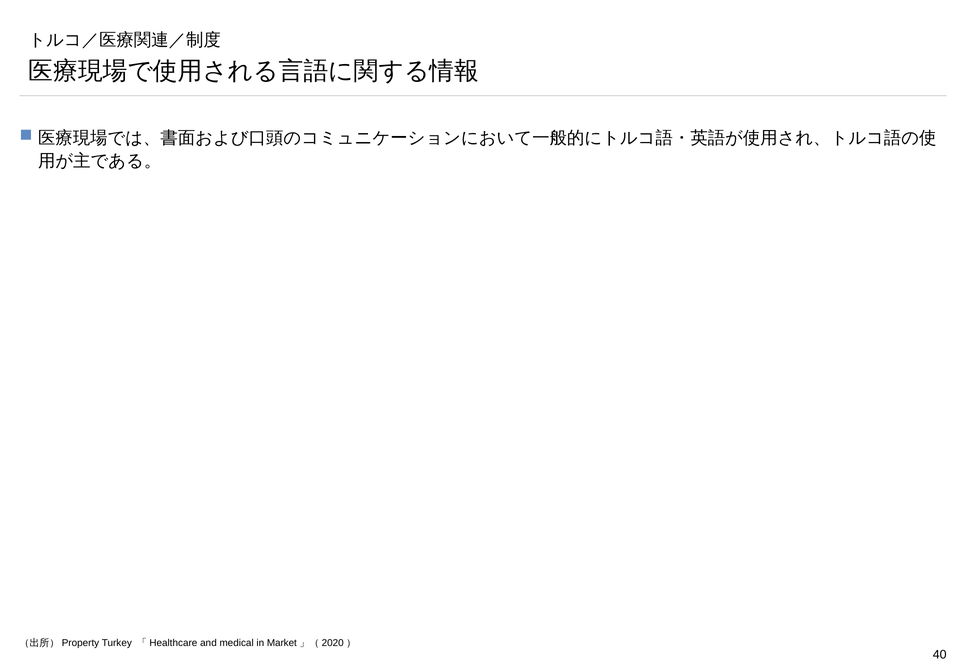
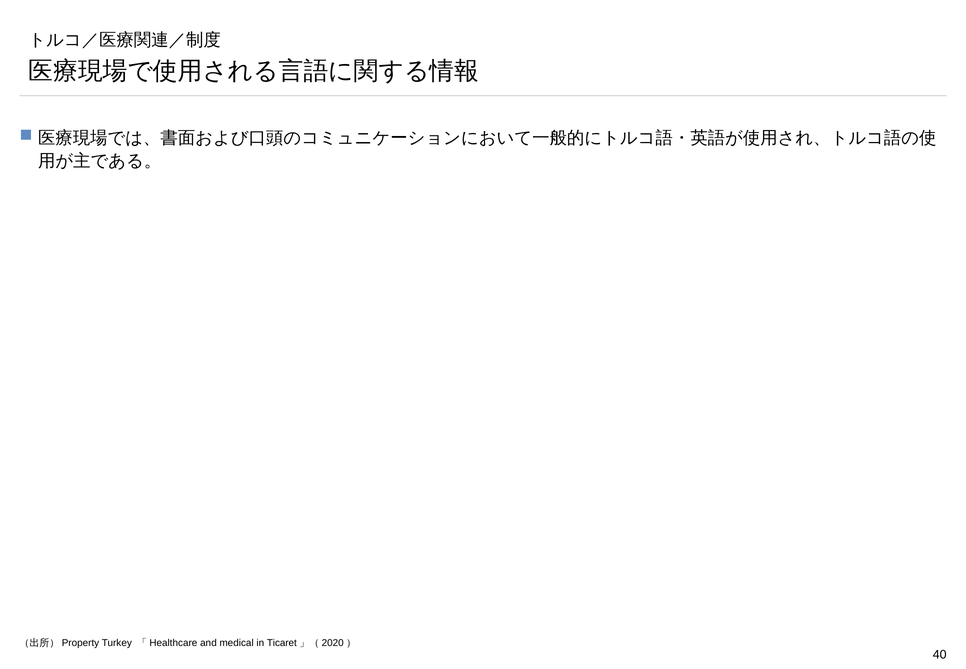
Market: Market -> Ticaret (282, 643)
